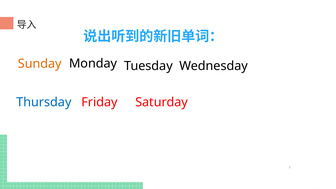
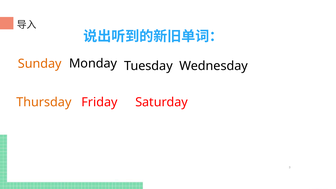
Thursday colour: blue -> orange (44, 102)
